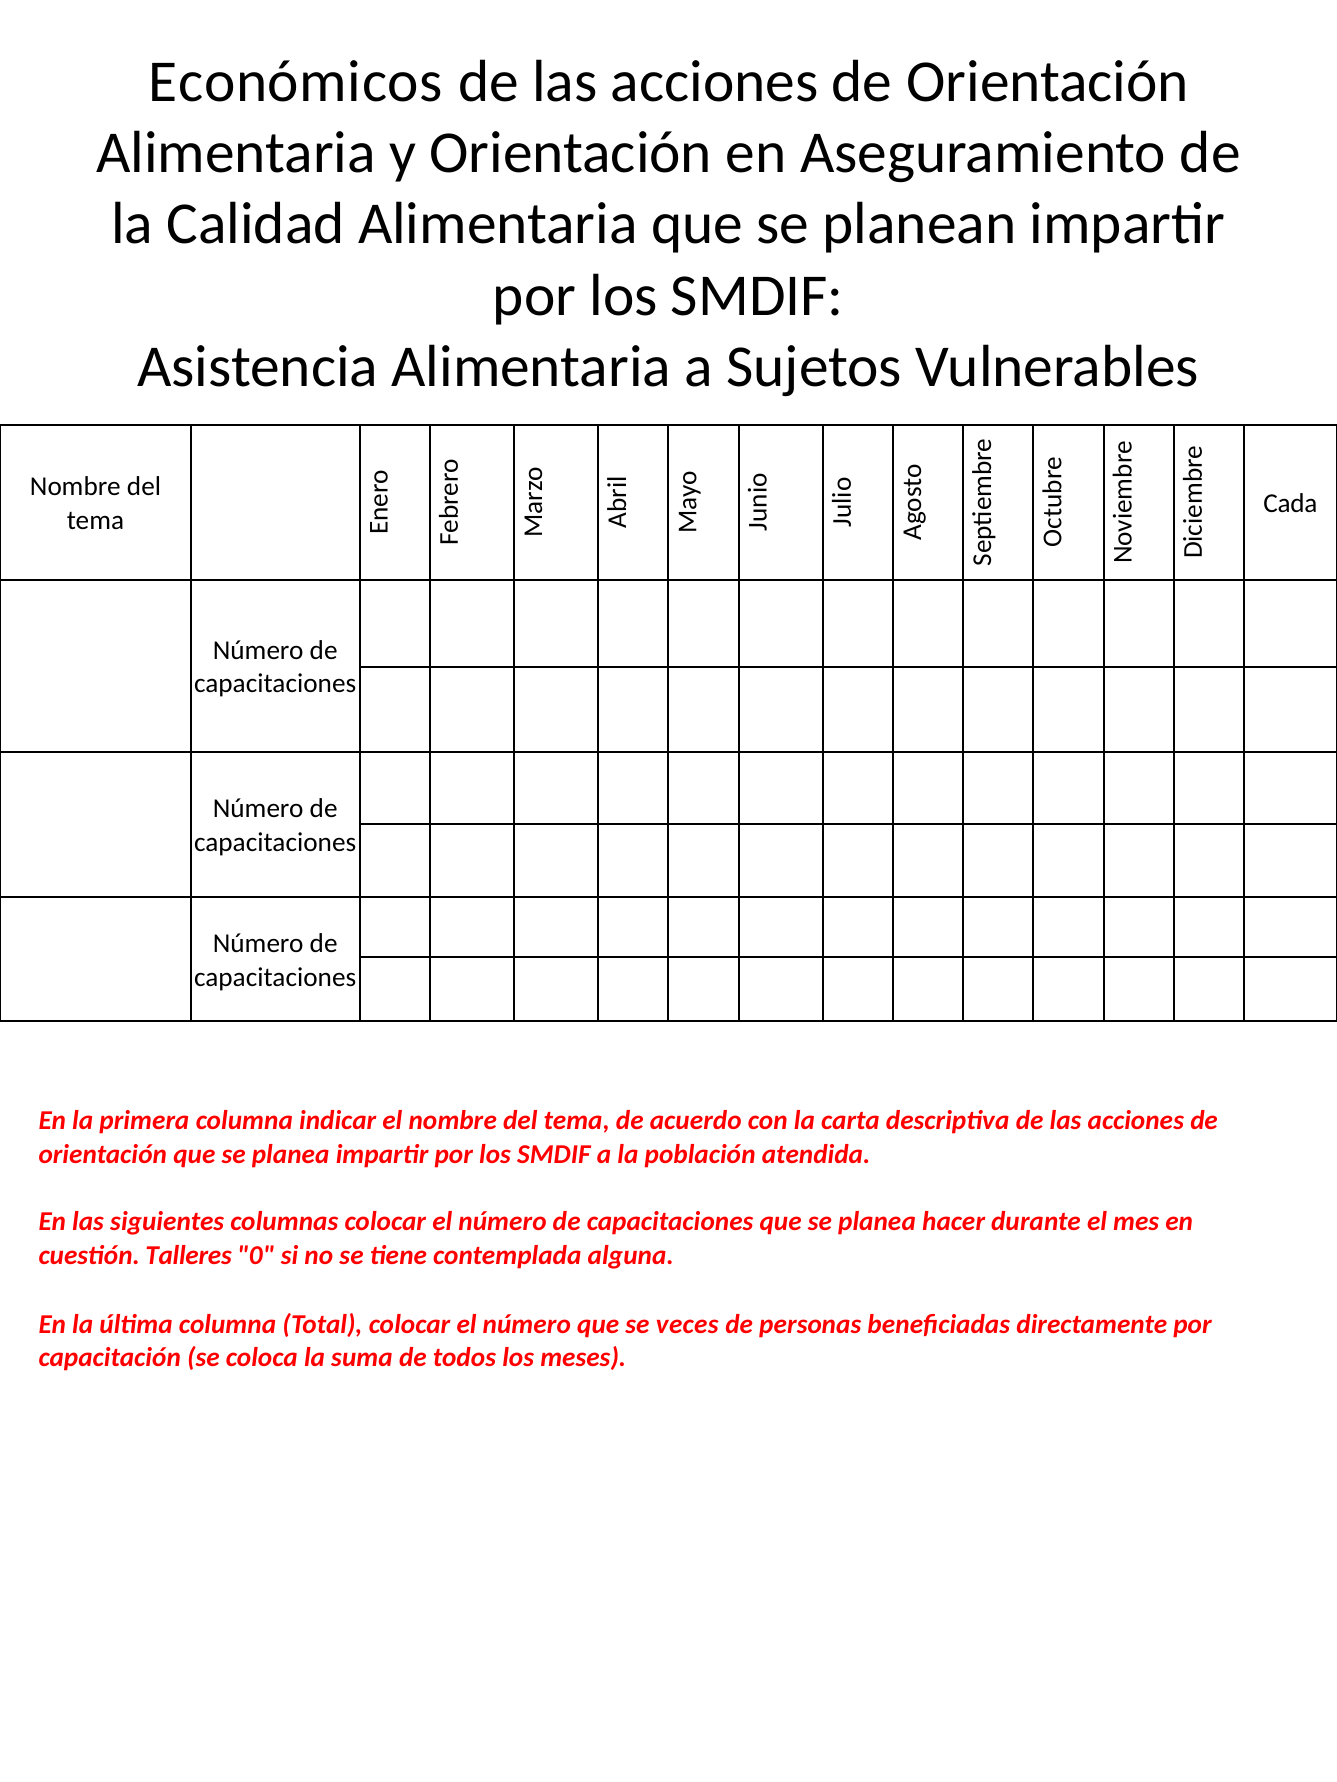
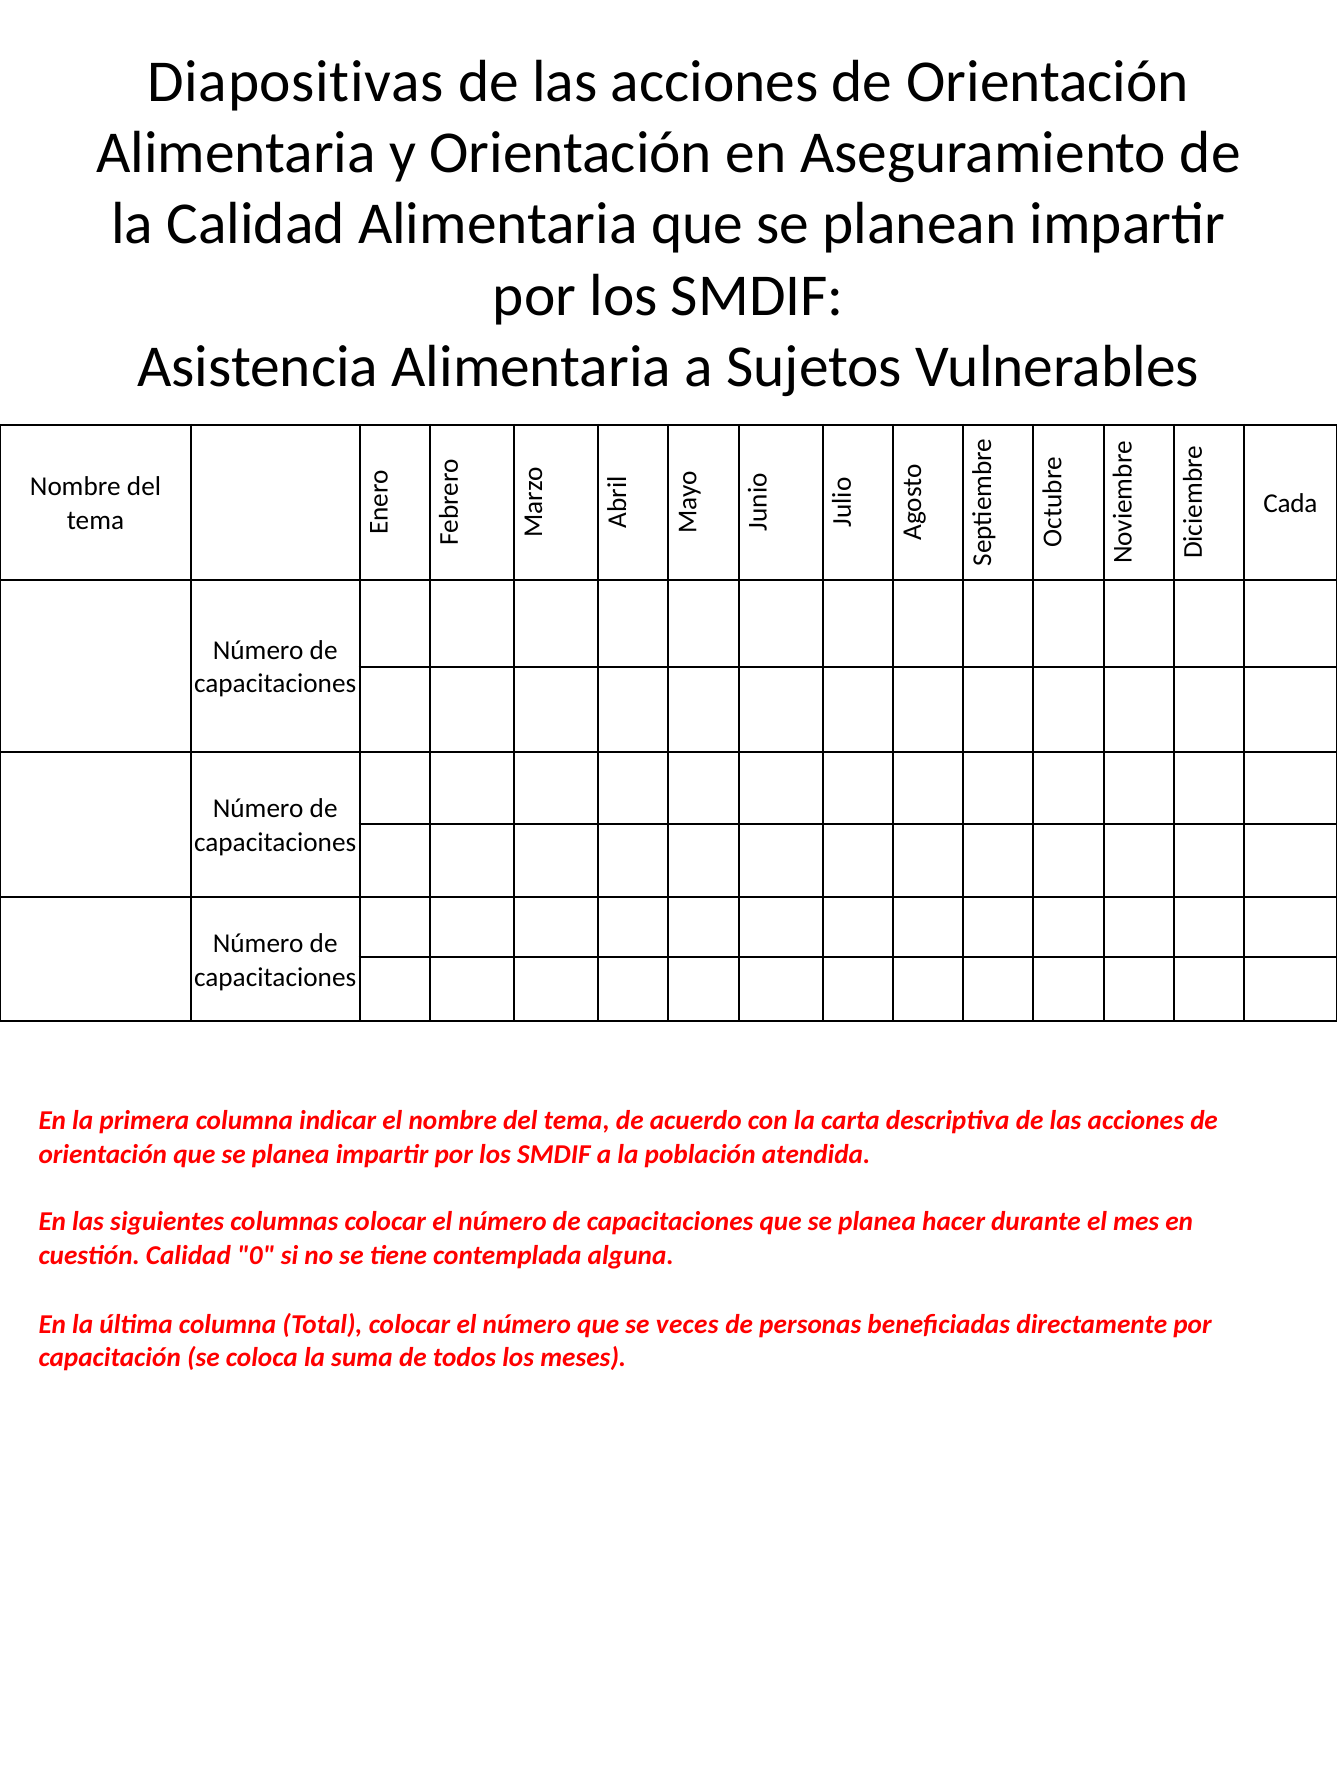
Económicos: Económicos -> Diapositivas (296, 82)
cuestión Talleres: Talleres -> Calidad (188, 1256)
